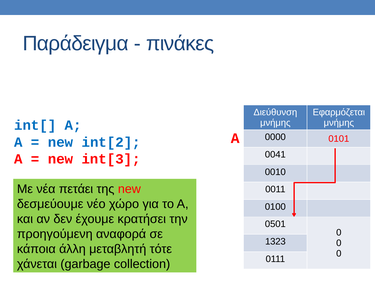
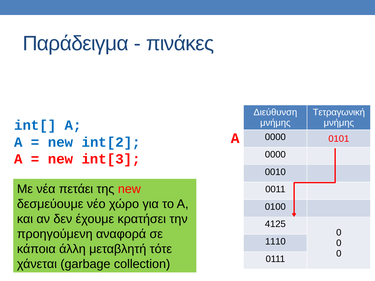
Εφαρμόζεται: Εφαρμόζεται -> Τετραγωνική (339, 112)
0041: 0041 -> 0000 (275, 155)
0501: 0501 -> 4125 (275, 224)
1323: 1323 -> 1110 (275, 242)
